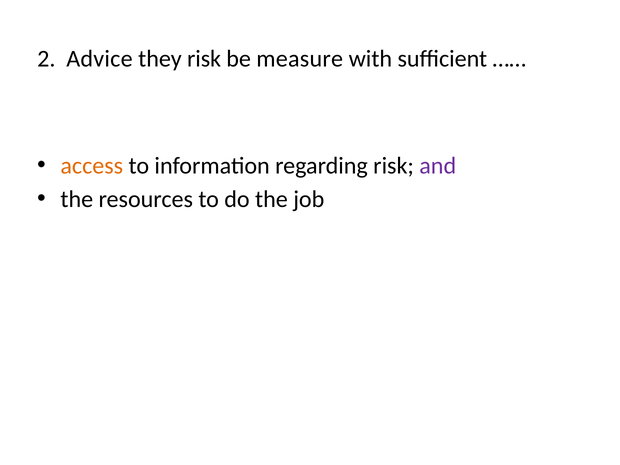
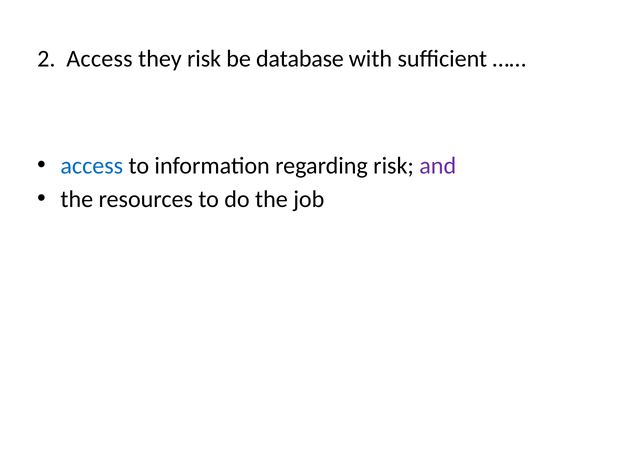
2 Advice: Advice -> Access (99, 59)
measure: measure -> database (300, 59)
access colour: orange -> blue (92, 166)
